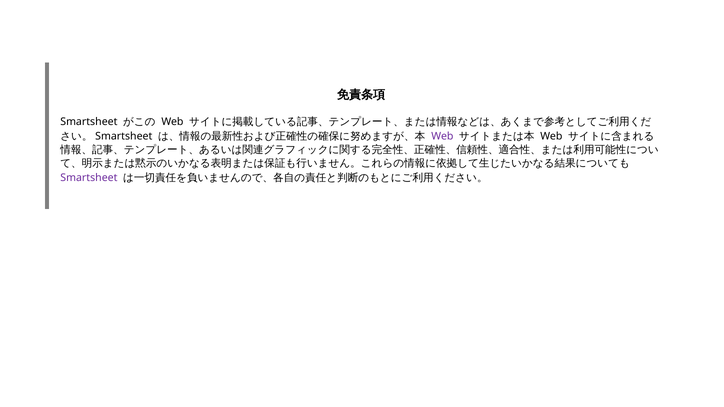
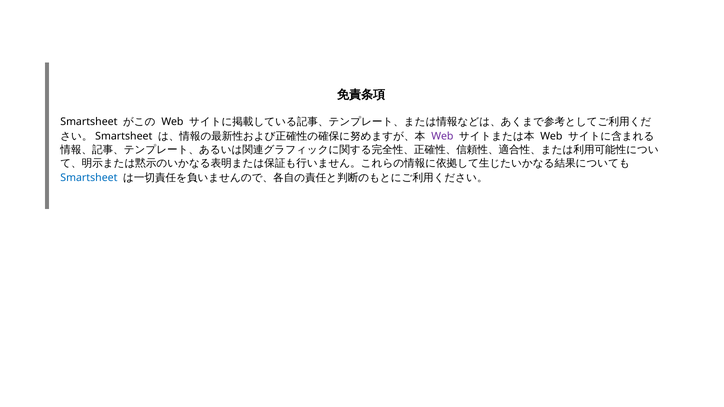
Smartsheet colour: purple -> blue (89, 178)
